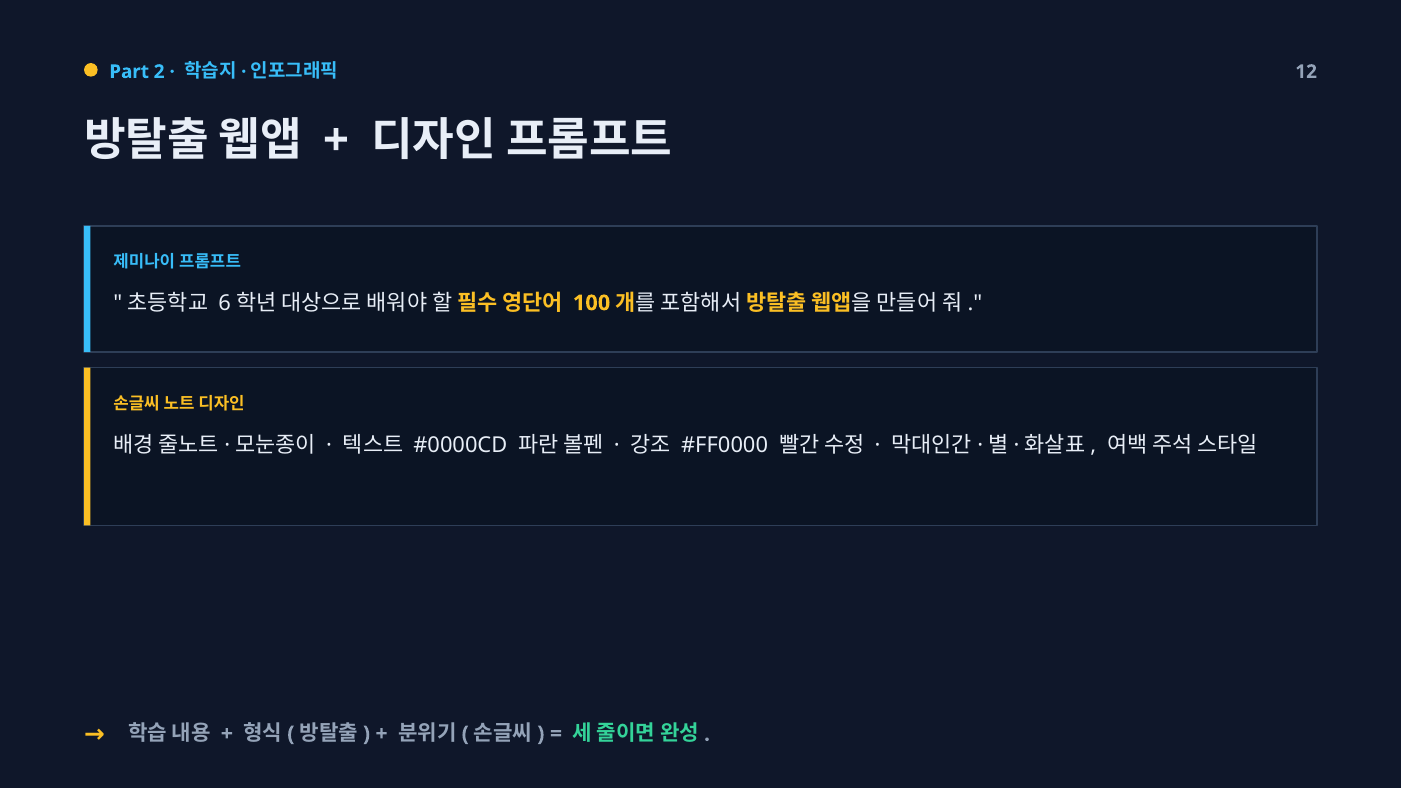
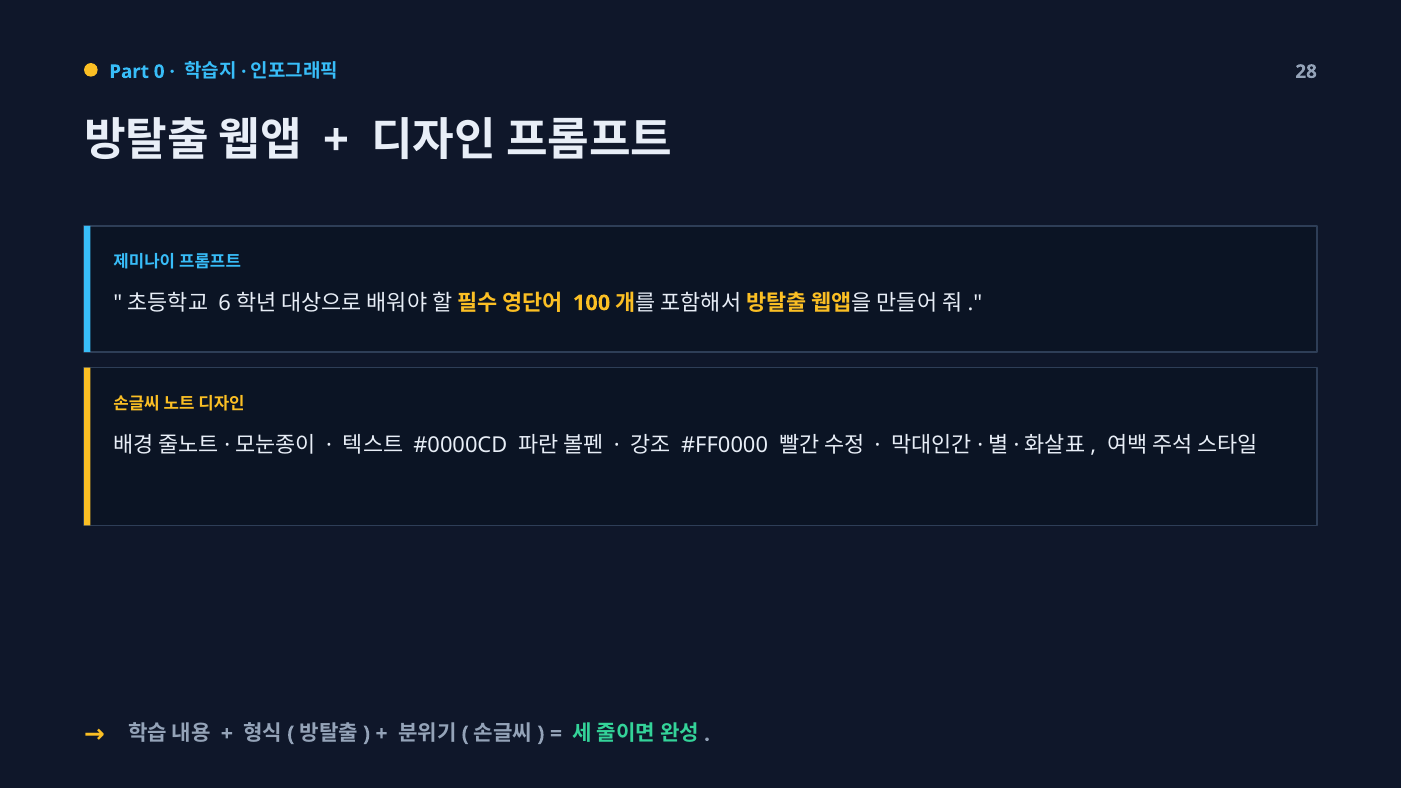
2: 2 -> 0 (159, 72)
12: 12 -> 28 (1306, 72)
